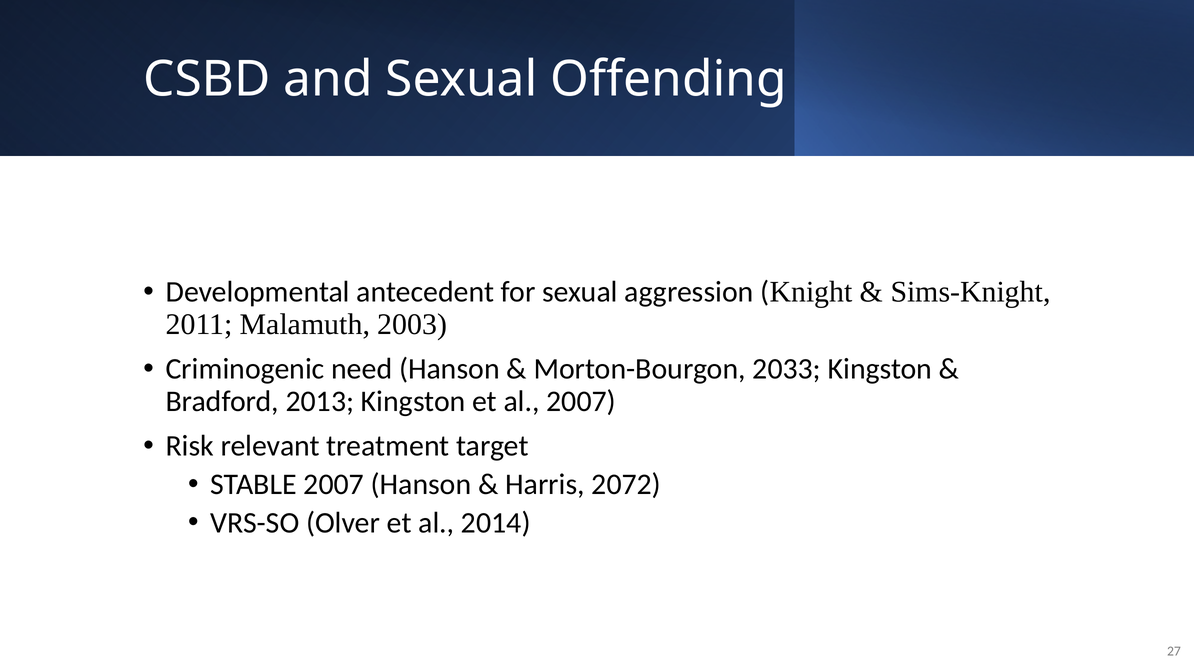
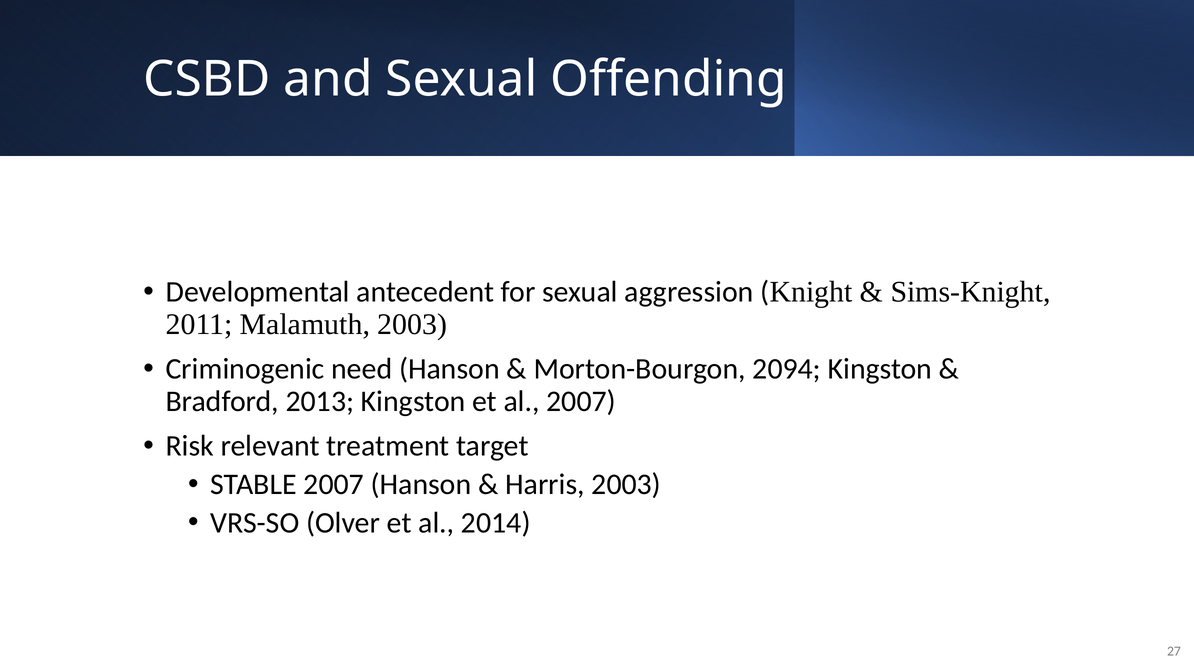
2033: 2033 -> 2094 (787, 369)
Harris 2072: 2072 -> 2003 (626, 484)
